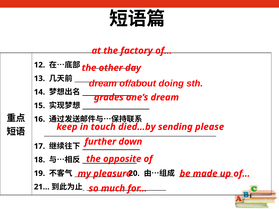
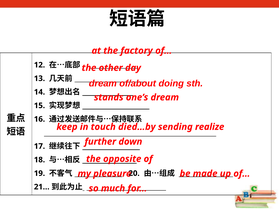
grades: grades -> stands (109, 97)
please: please -> realize (210, 127)
